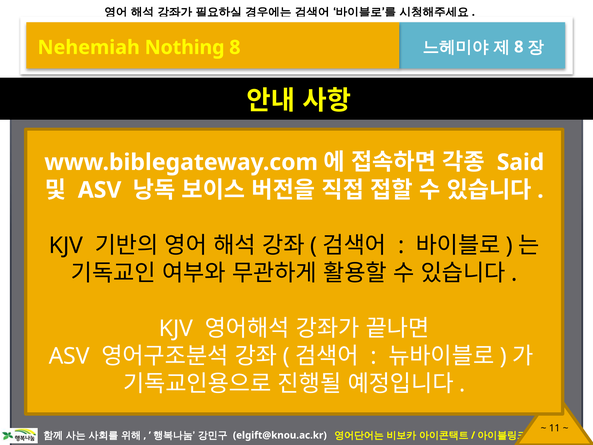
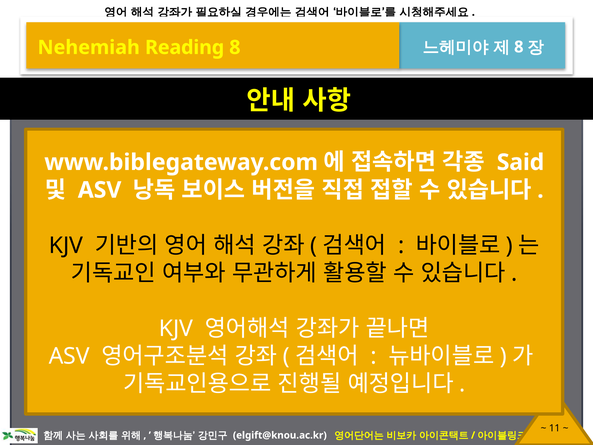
Nothing: Nothing -> Reading (185, 47)
